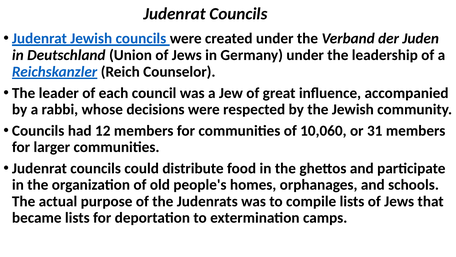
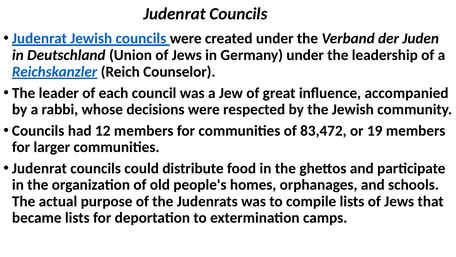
10,060: 10,060 -> 83,472 (323, 130)
31: 31 -> 19 (375, 130)
